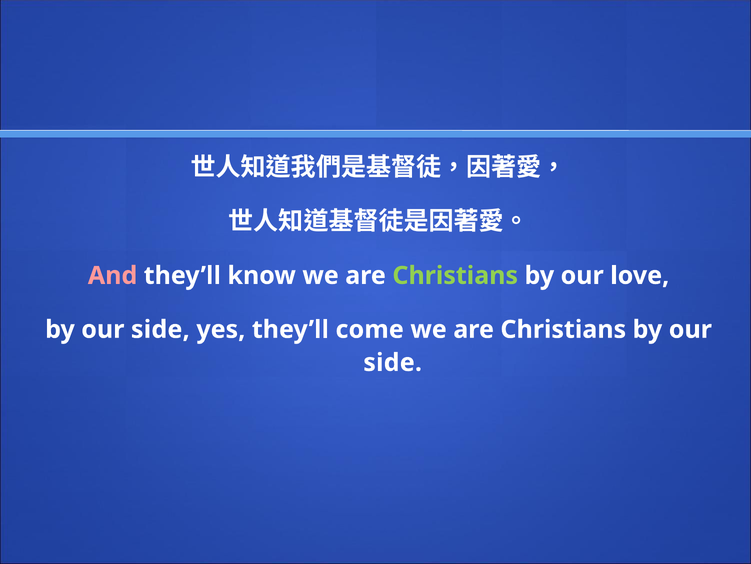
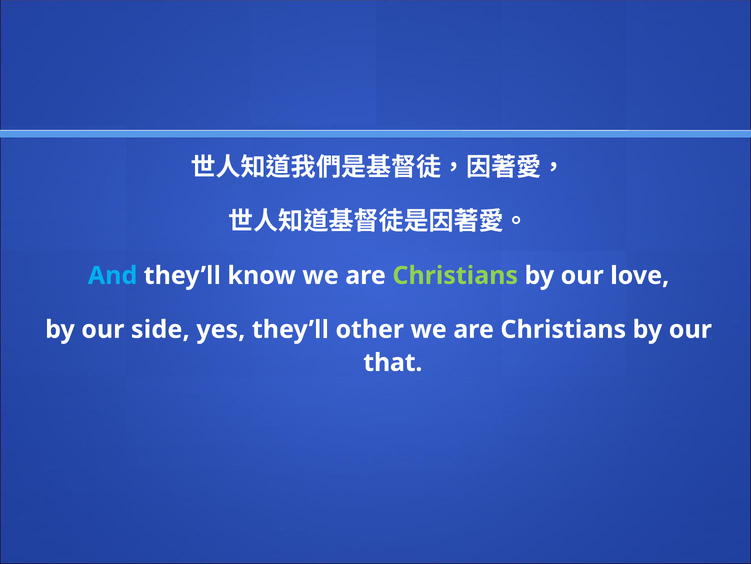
And colour: pink -> light blue (113, 275)
come: come -> other (370, 329)
side: side -> that (393, 362)
